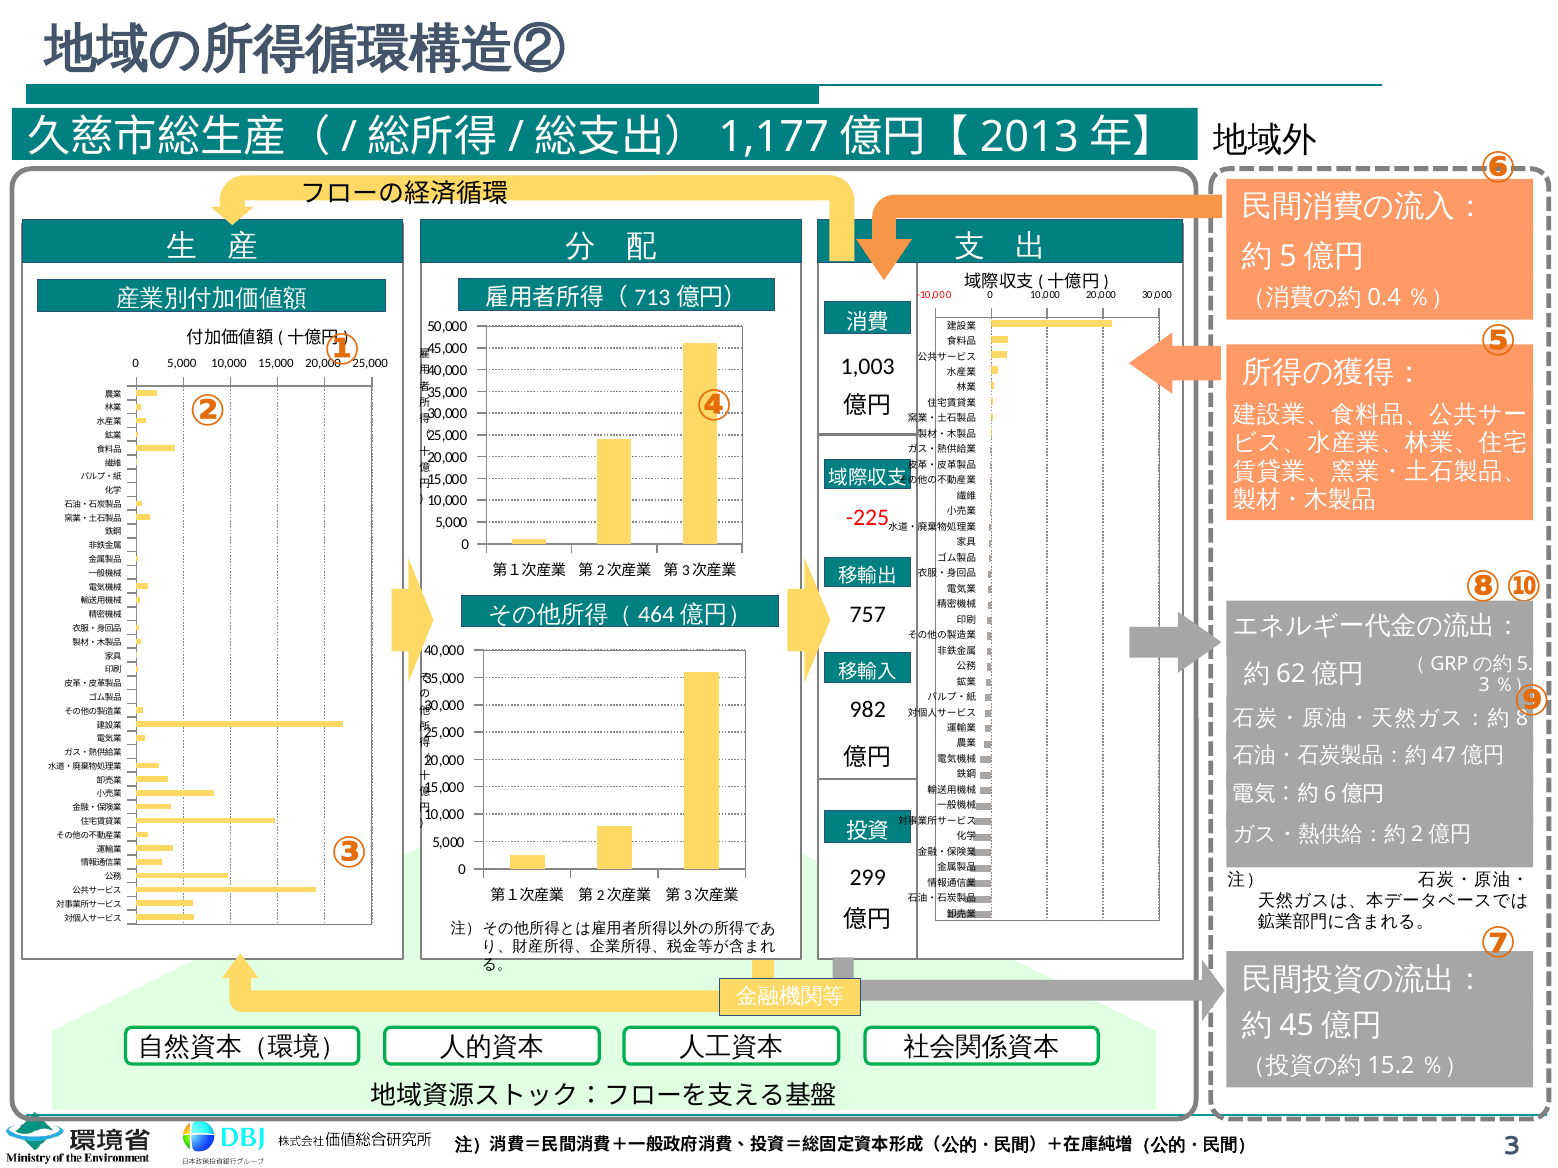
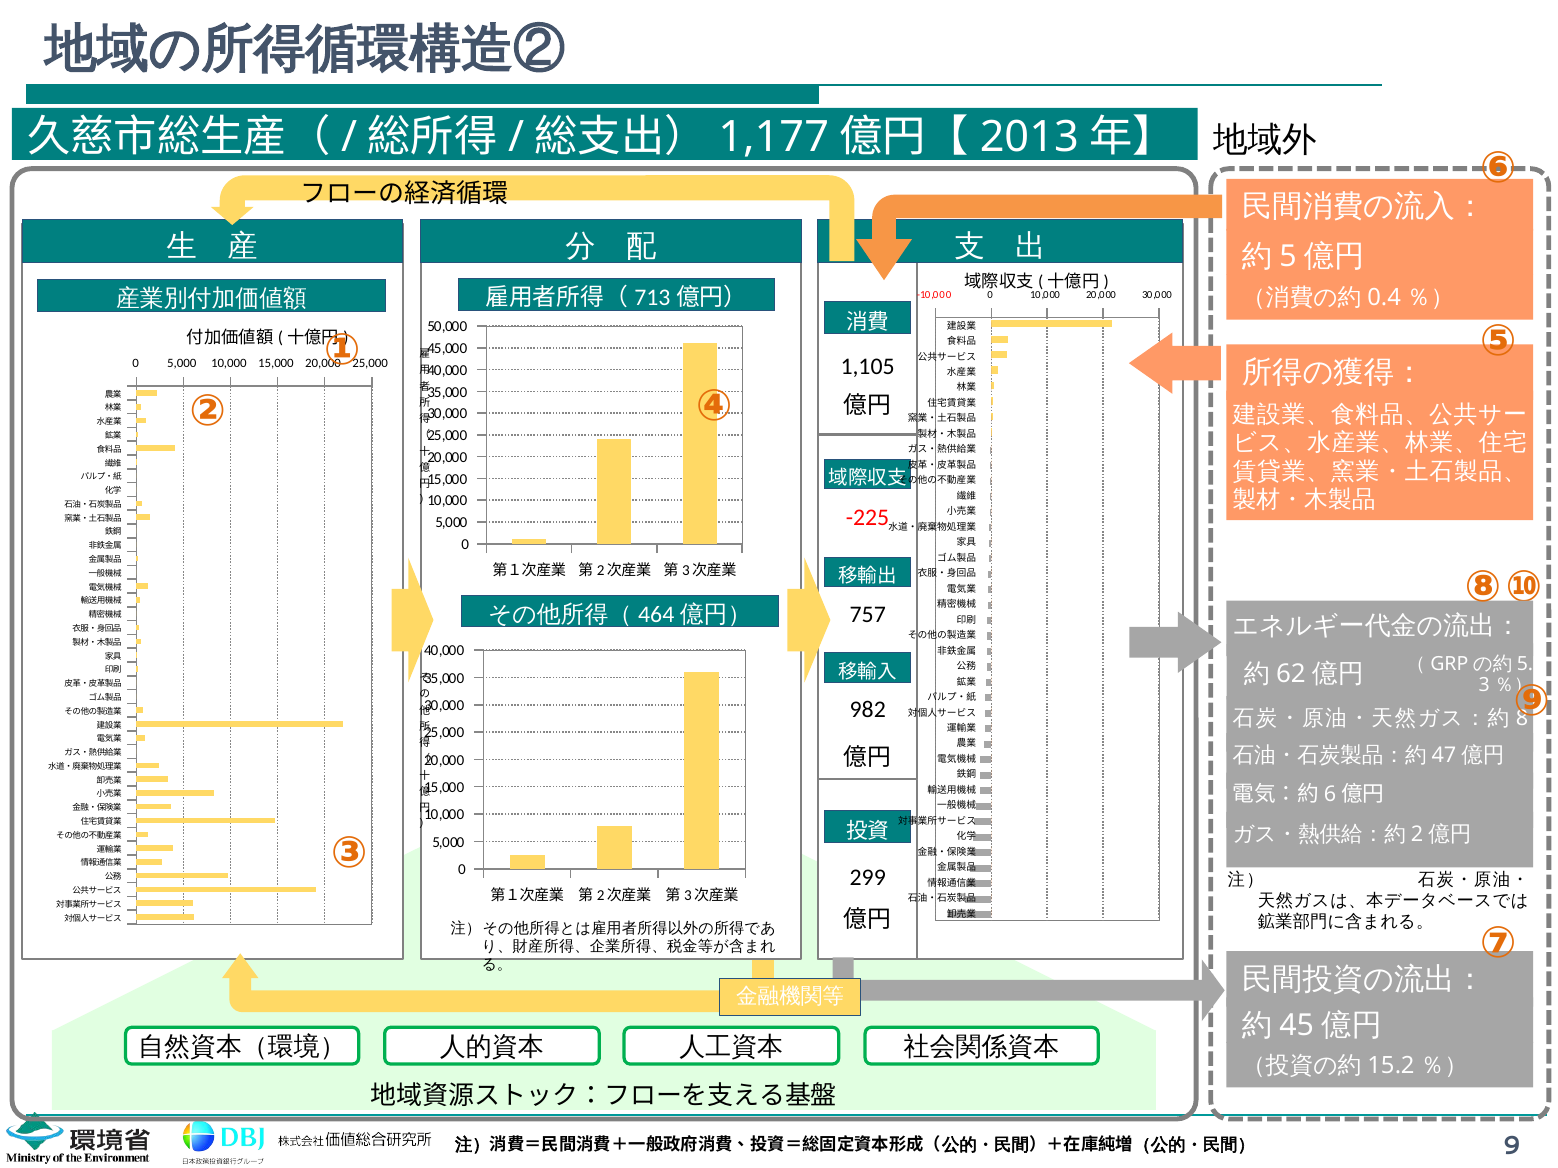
1,003: 1,003 -> 1,105 (868, 367)
3: 3 -> 9 (1512, 1147)
